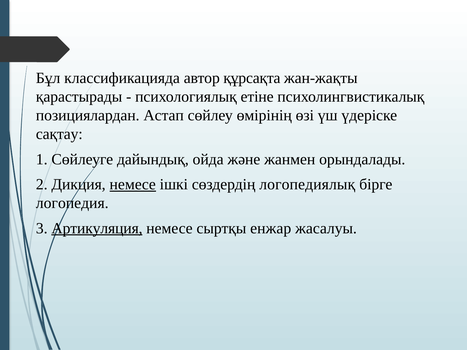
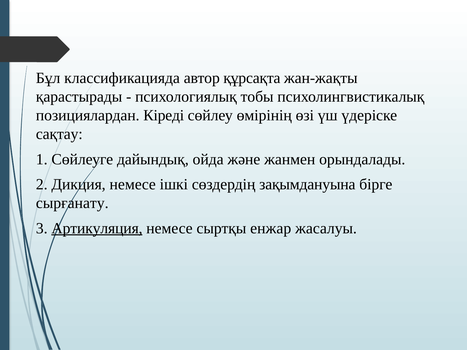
етіне: етіне -> тобы (257, 97)
Астап: Астап -> Кіреді (164, 116)
немесе underline: present -> none (133, 185)
логопедиялық: логопедиялық -> зақымдануына (307, 185)
логопедия: логопедия -> сырғанату (72, 203)
